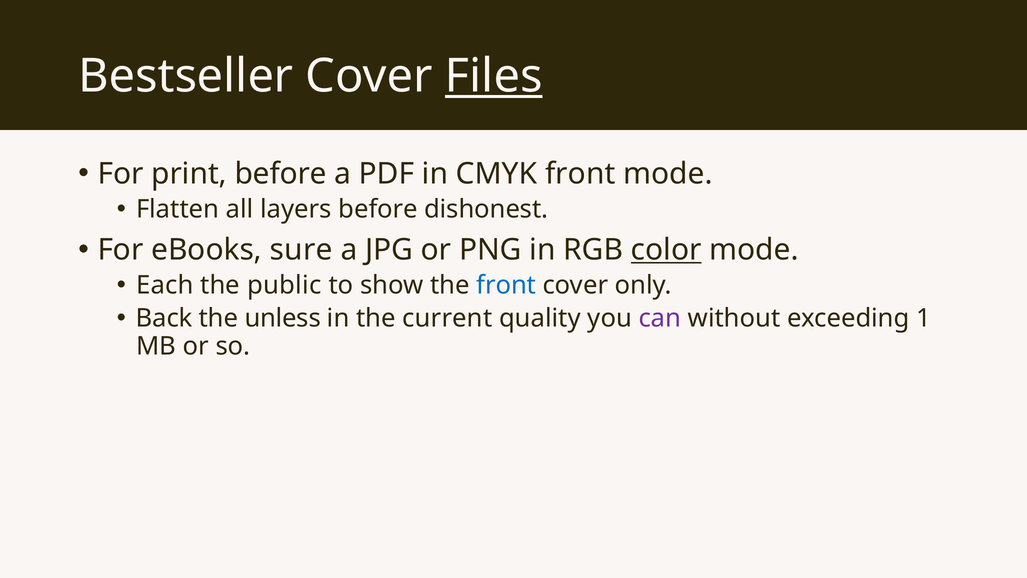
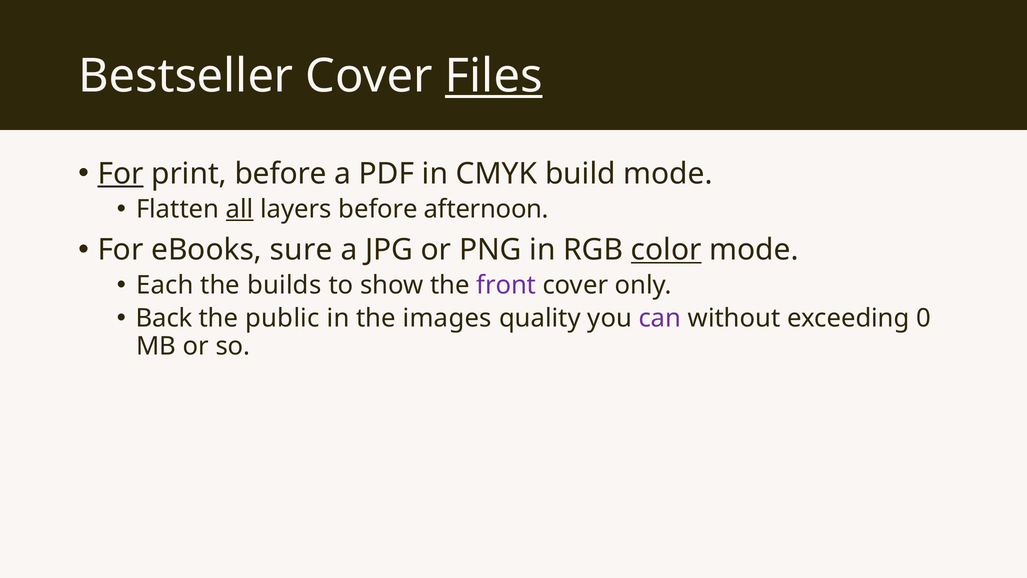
For underline: none -> present (121, 174)
CMYK front: front -> build (580, 174)
all underline: none -> present (240, 209)
dishonest: dishonest -> afternoon (486, 209)
public: public -> builds (284, 285)
front colour: blue -> purple (506, 285)
unless: unless -> public (282, 318)
current: current -> images (447, 318)
1: 1 -> 0 (924, 318)
